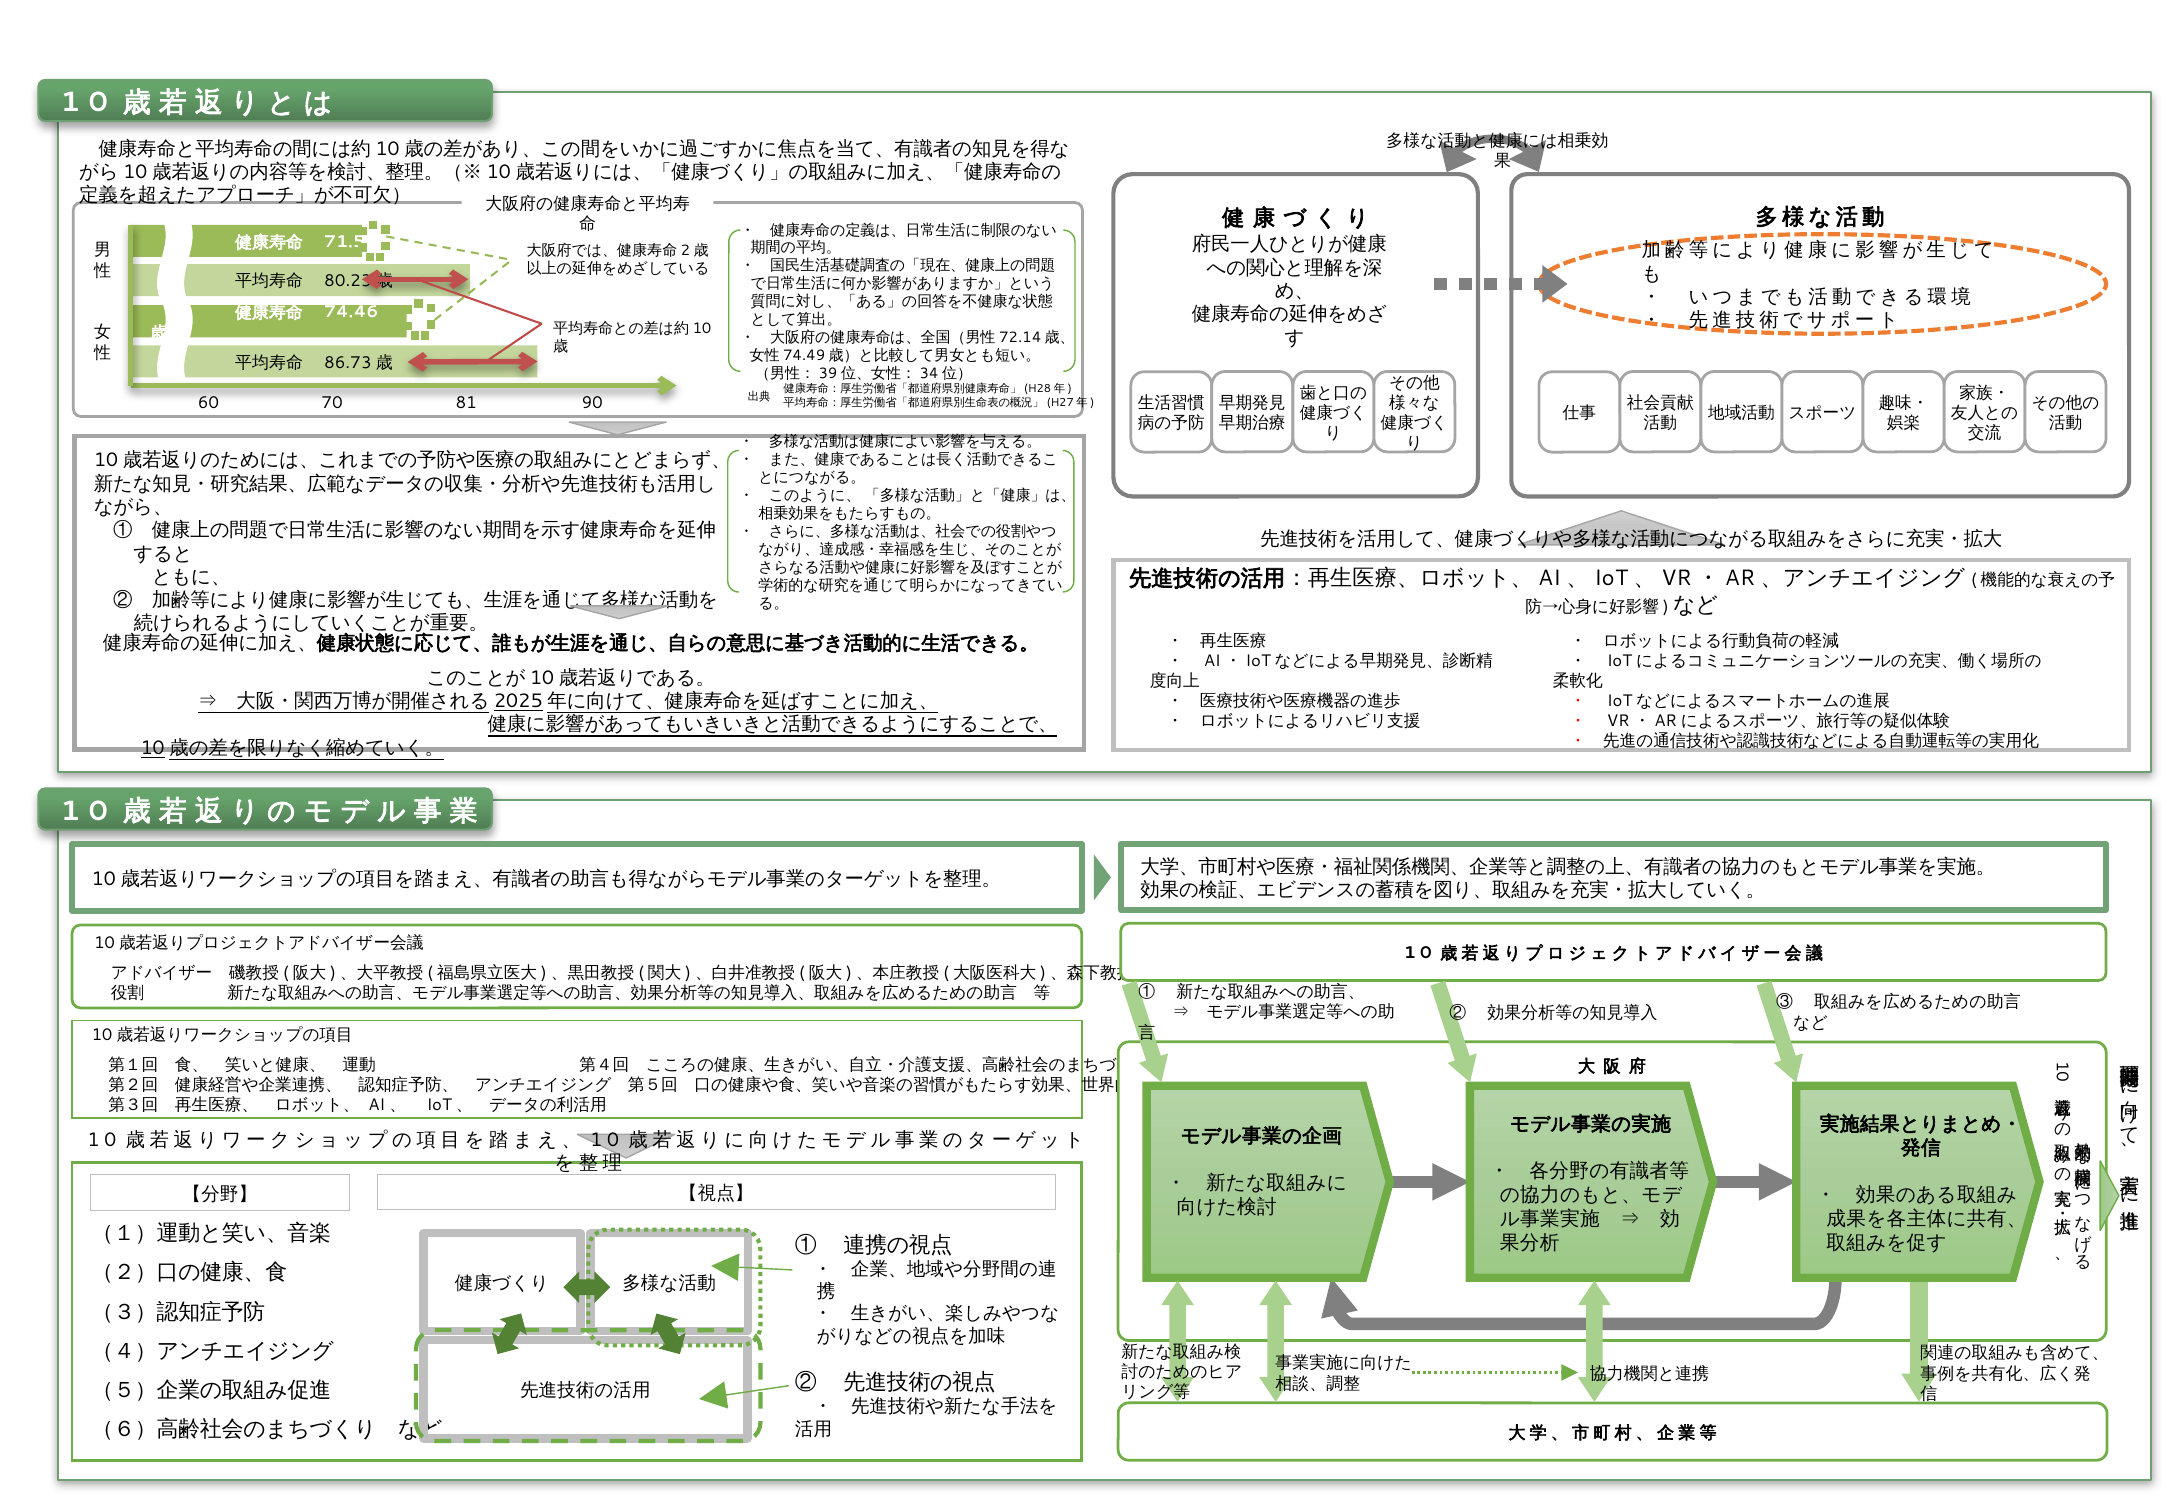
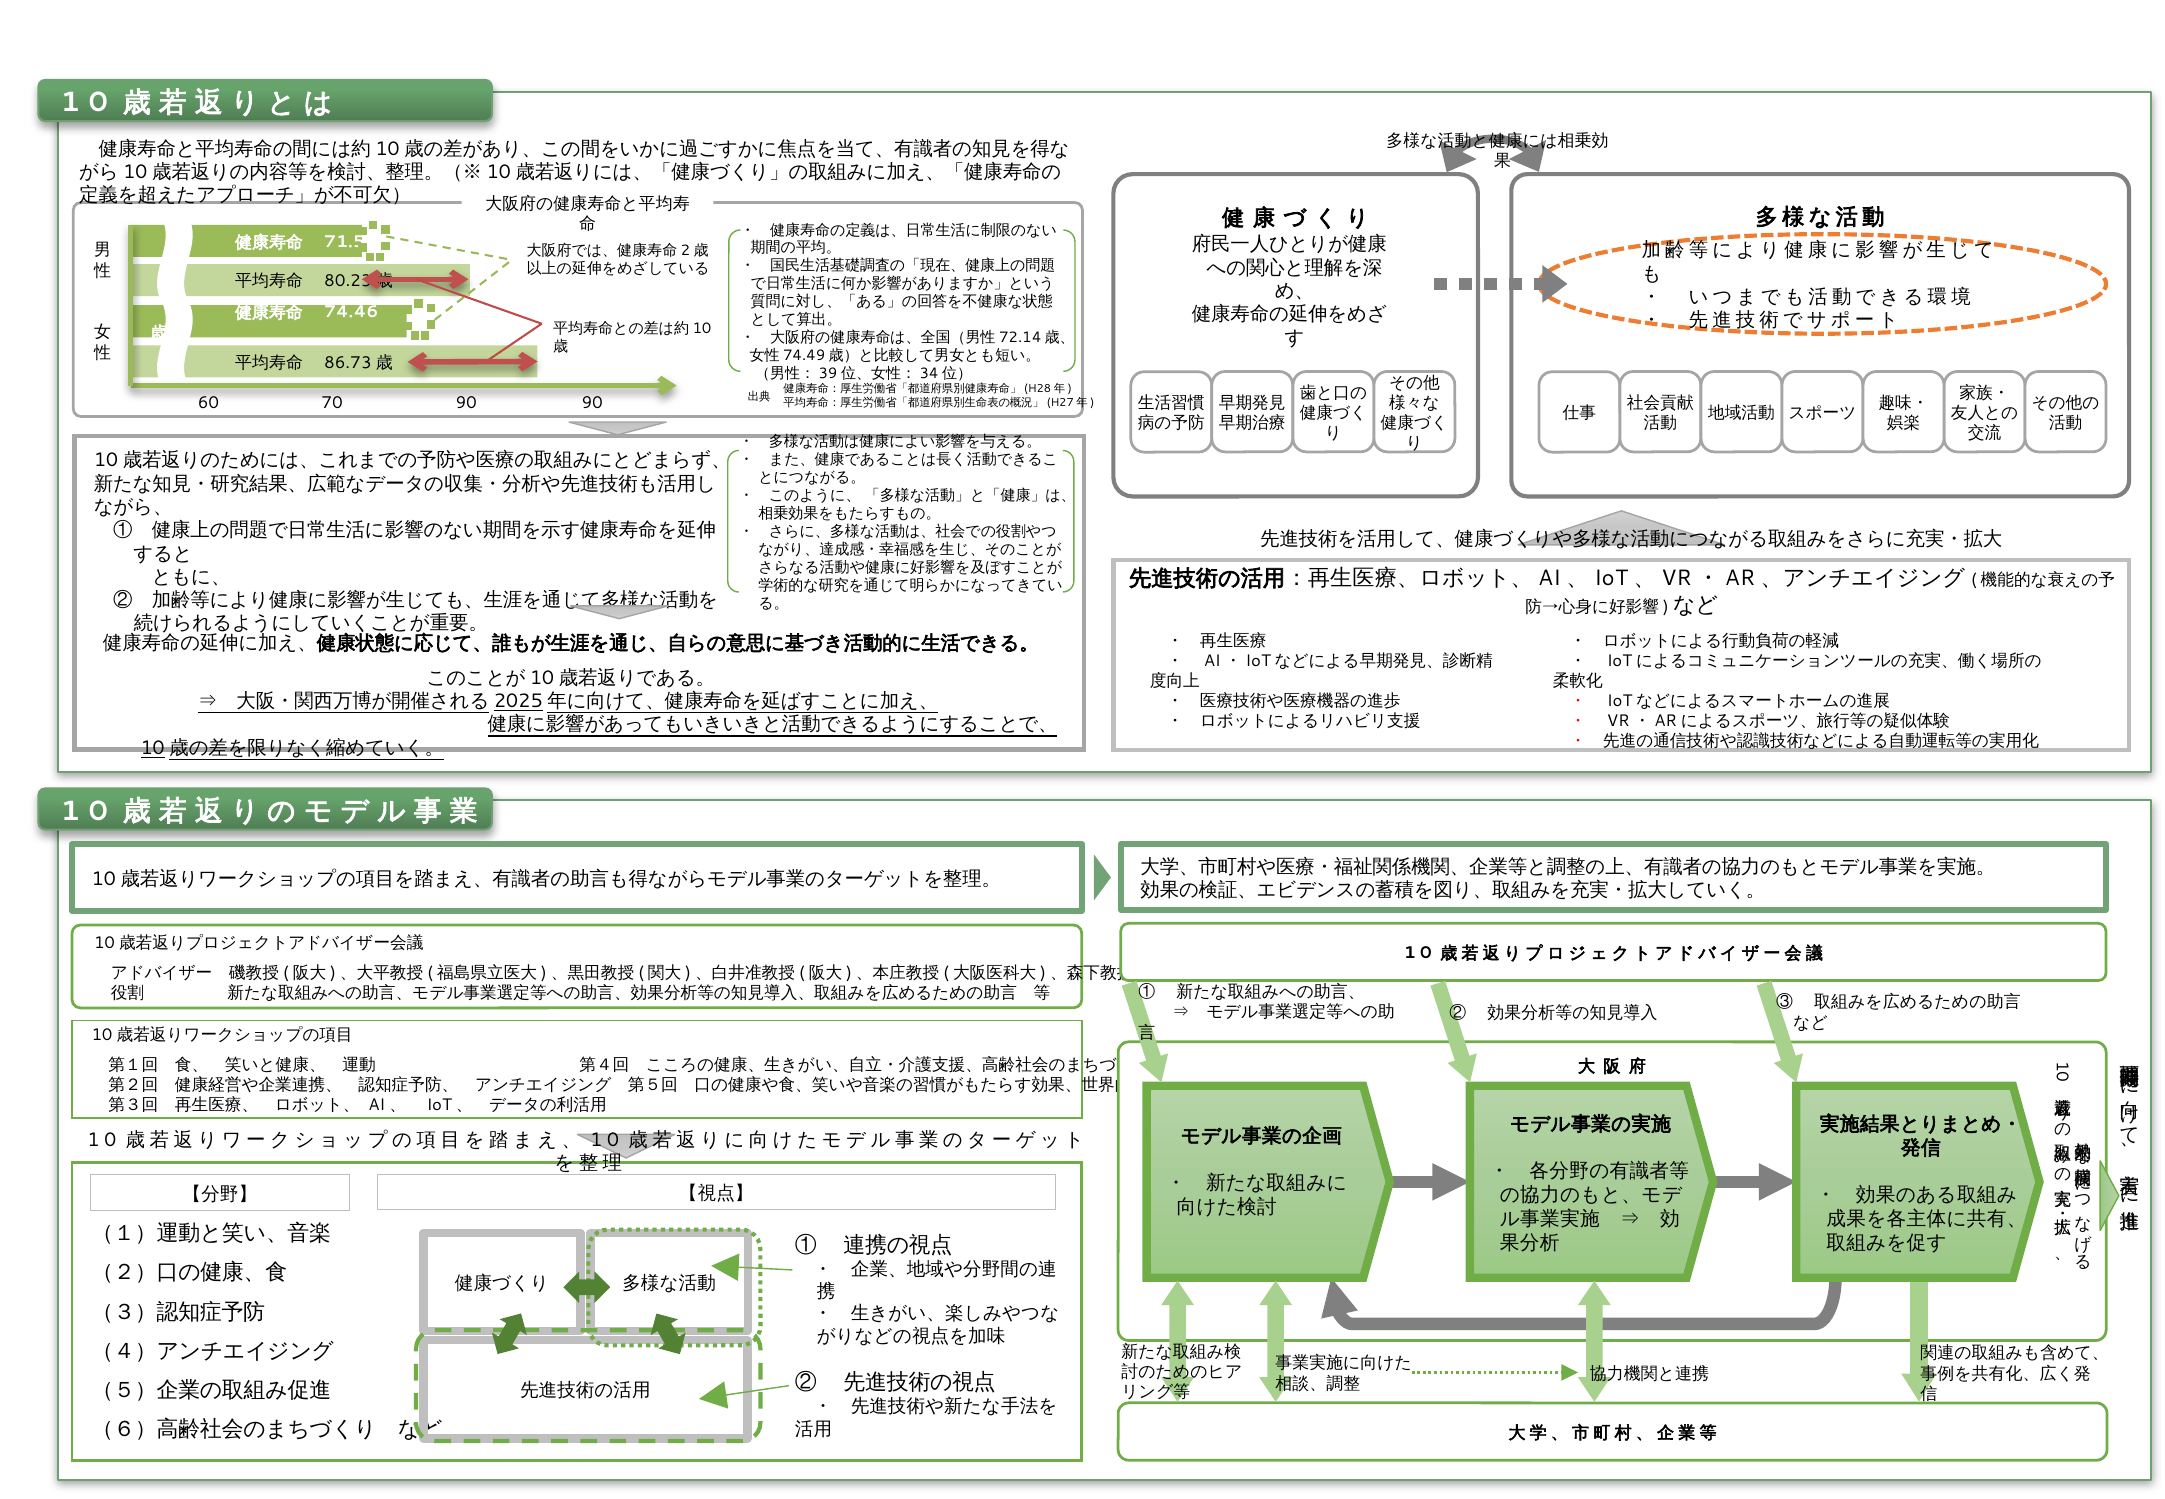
70 81: 81 -> 90 (466, 403)
